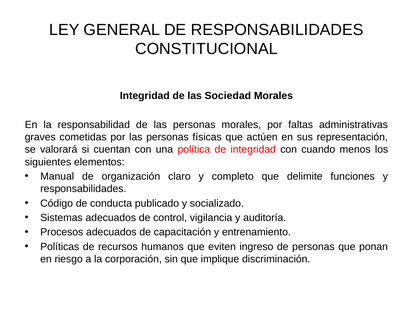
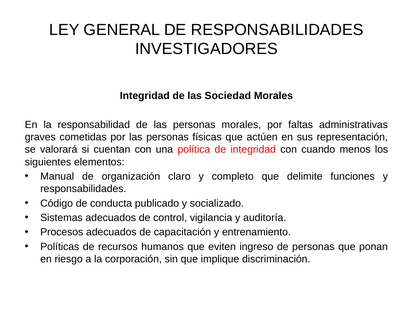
CONSTITUCIONAL: CONSTITUCIONAL -> INVESTIGADORES (206, 49)
